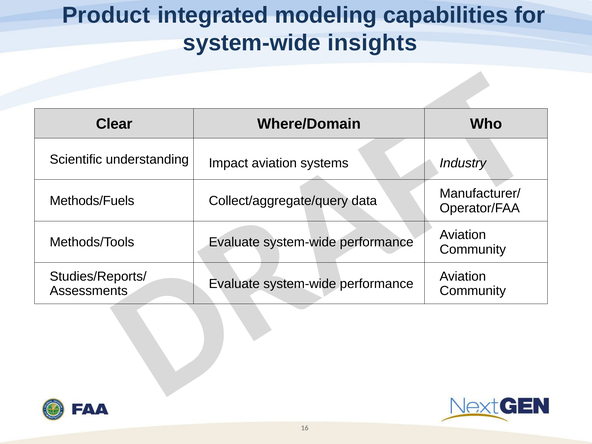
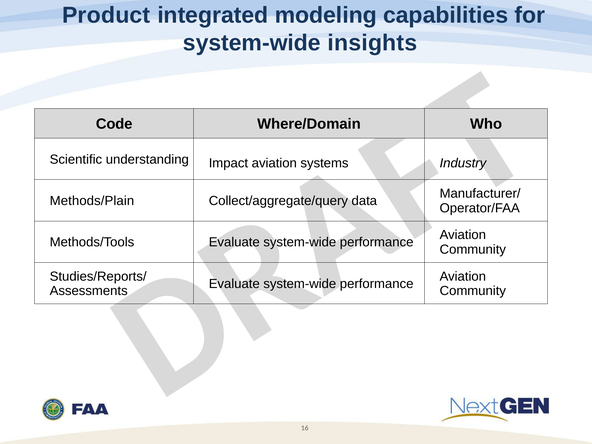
Clear: Clear -> Code (114, 124)
Methods/Fuels: Methods/Fuels -> Methods/Plain (92, 201)
